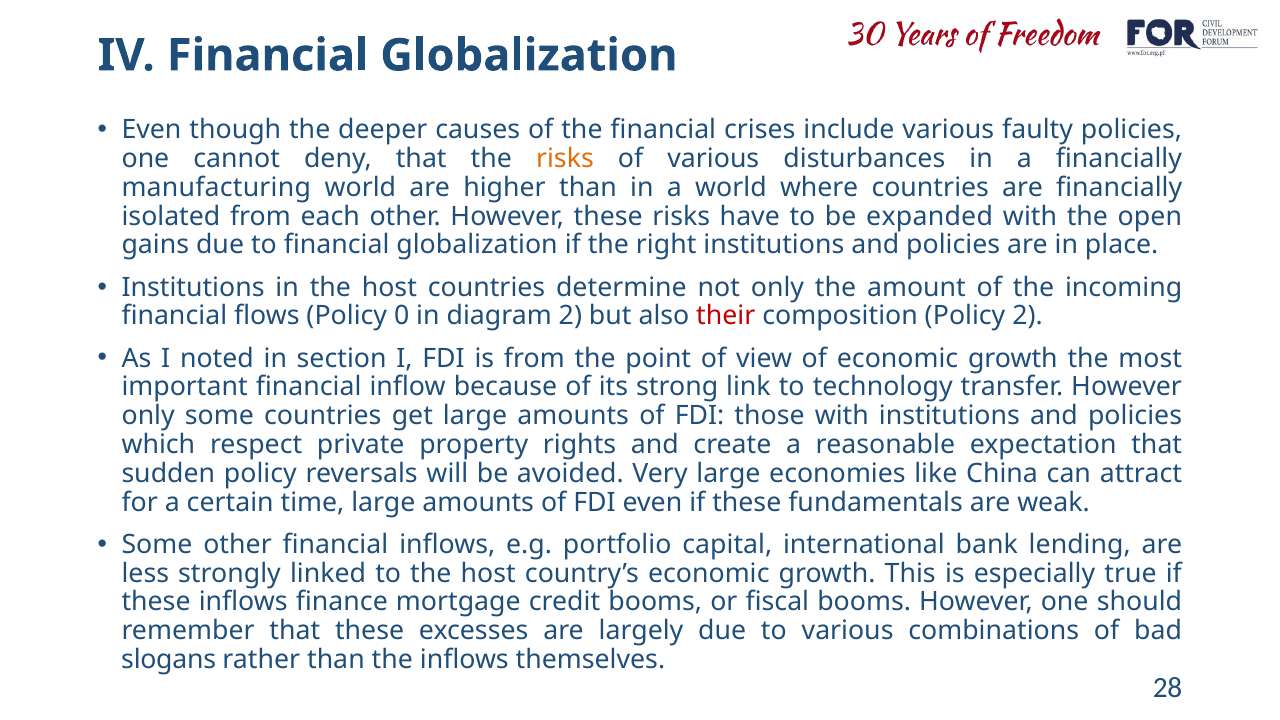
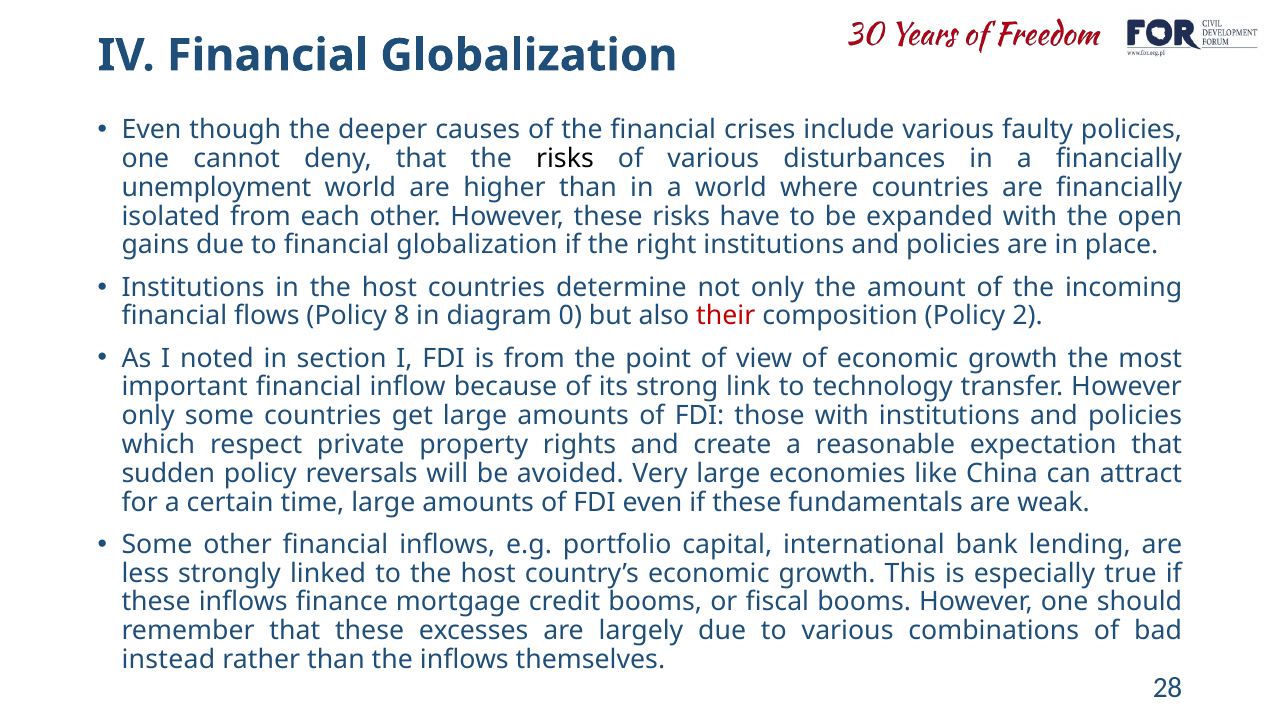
risks colour: orange -> black (565, 159)
manufacturing: manufacturing -> unemployment (216, 188)
0: 0 -> 8 (402, 316)
diagram 2: 2 -> 0 (570, 316)
slogans: slogans -> instead (168, 660)
